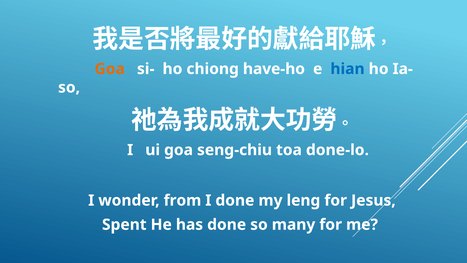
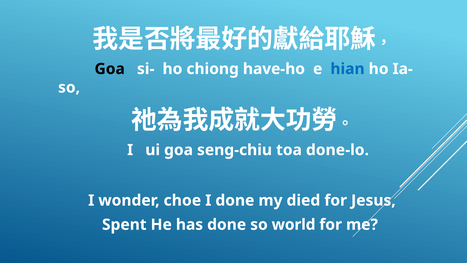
Goa colour: orange -> black (110, 69)
from: from -> choe (182, 200)
leng: leng -> died (303, 200)
many: many -> world (294, 224)
